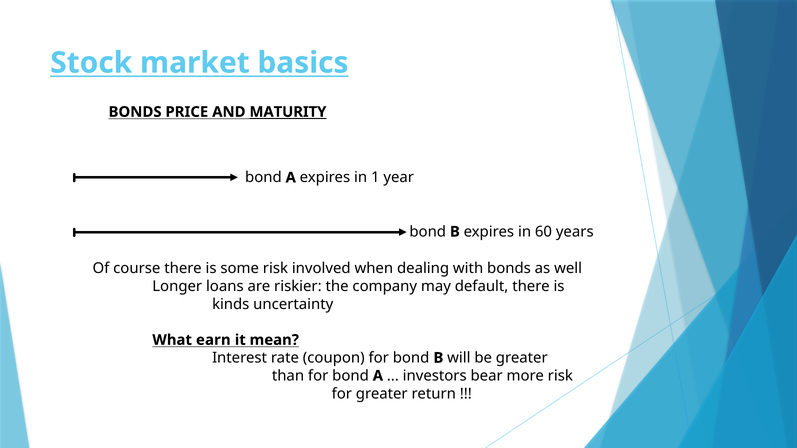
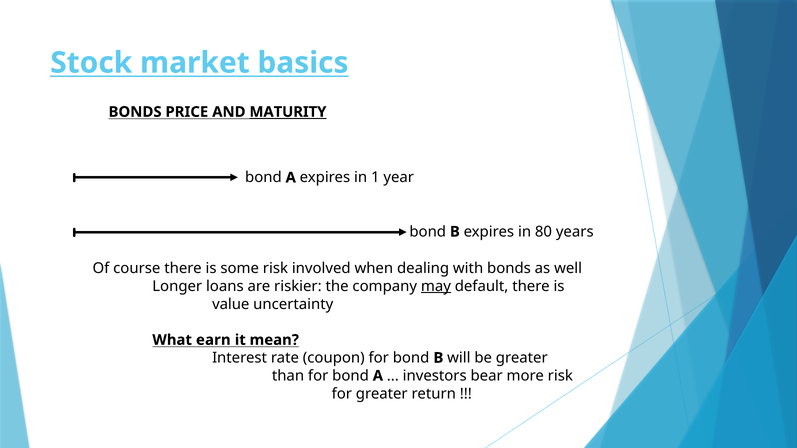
60: 60 -> 80 (543, 232)
may underline: none -> present (436, 286)
kinds: kinds -> value (231, 304)
